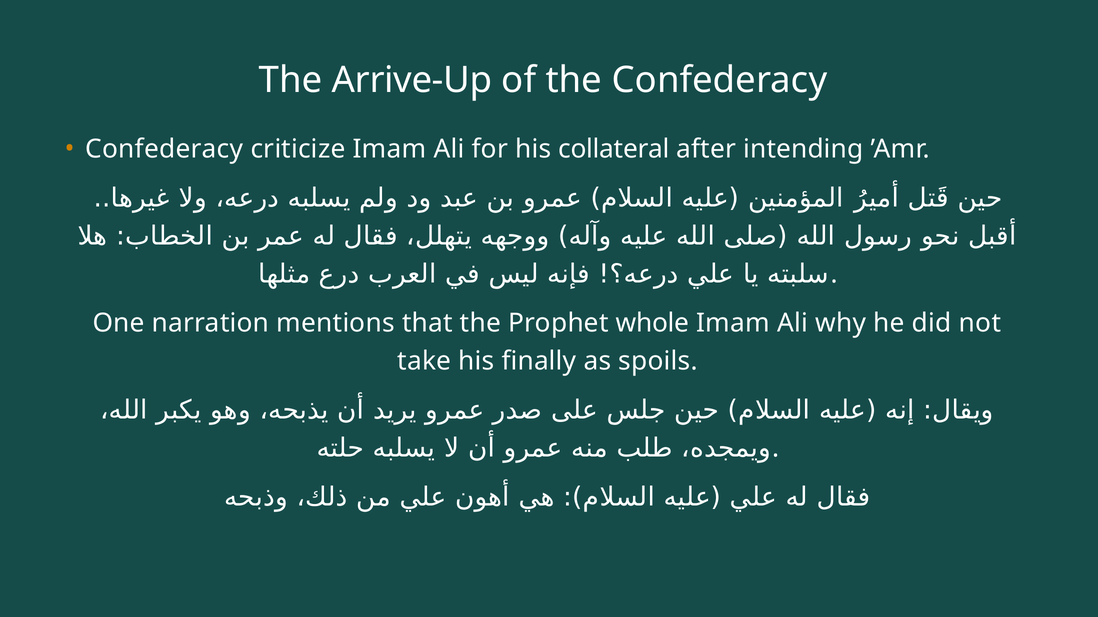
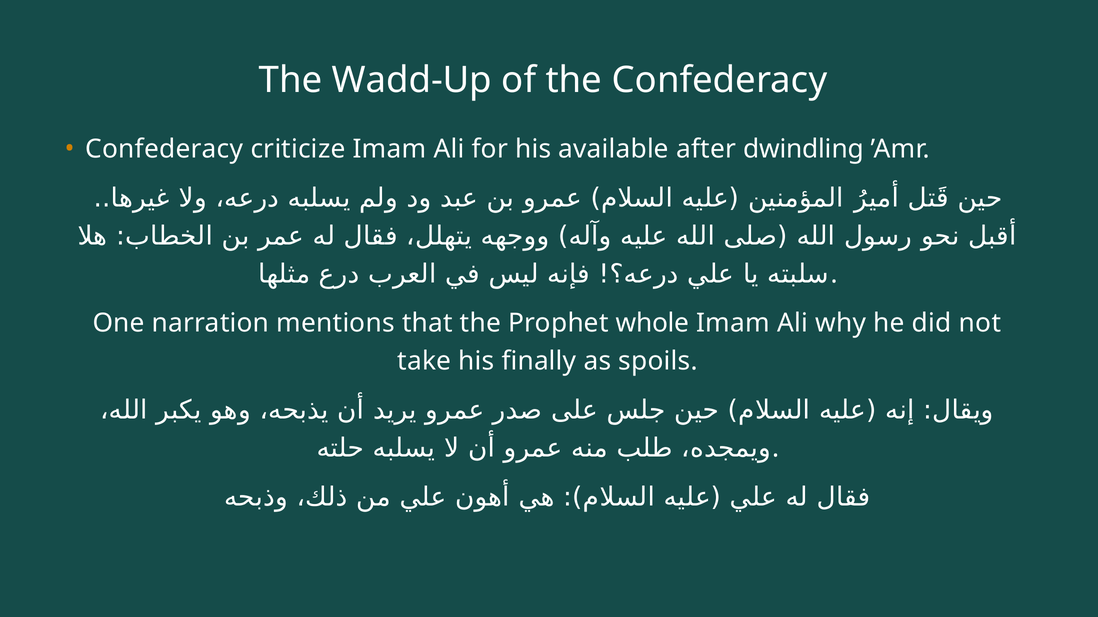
Arrive-Up: Arrive-Up -> Wadd-Up (412, 80)
collateral: collateral -> available (614, 149)
intending: intending -> dwindling (804, 149)
